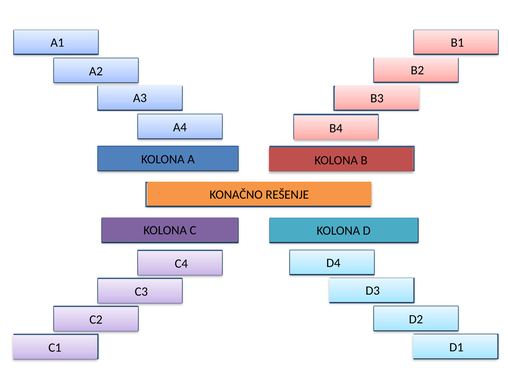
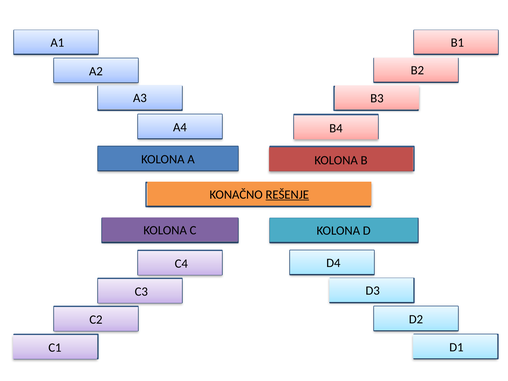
REŠENJE underline: none -> present (287, 195)
